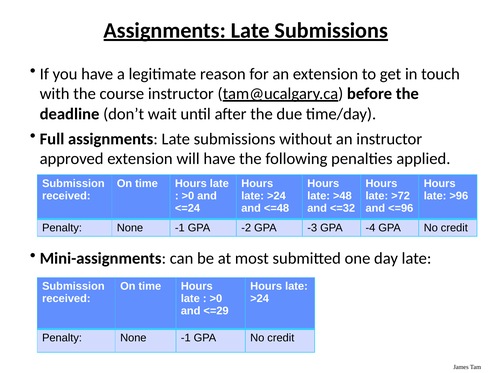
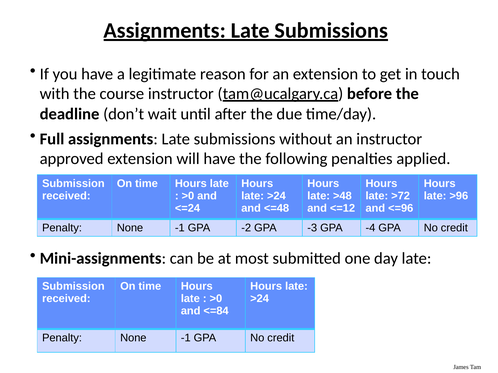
<=32: <=32 -> <=12 (343, 208)
<=29: <=29 -> <=84 (216, 311)
